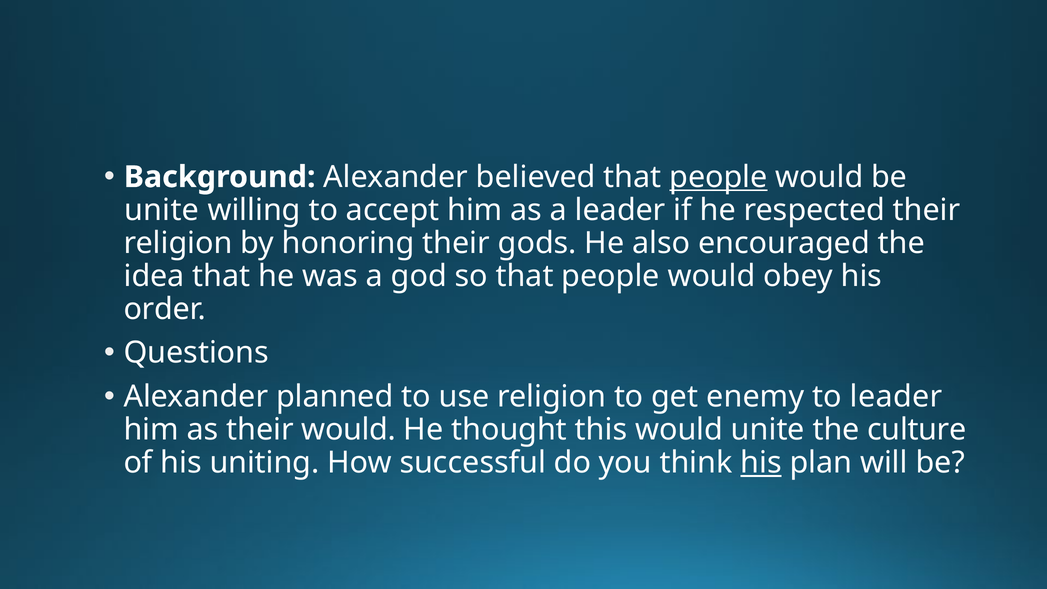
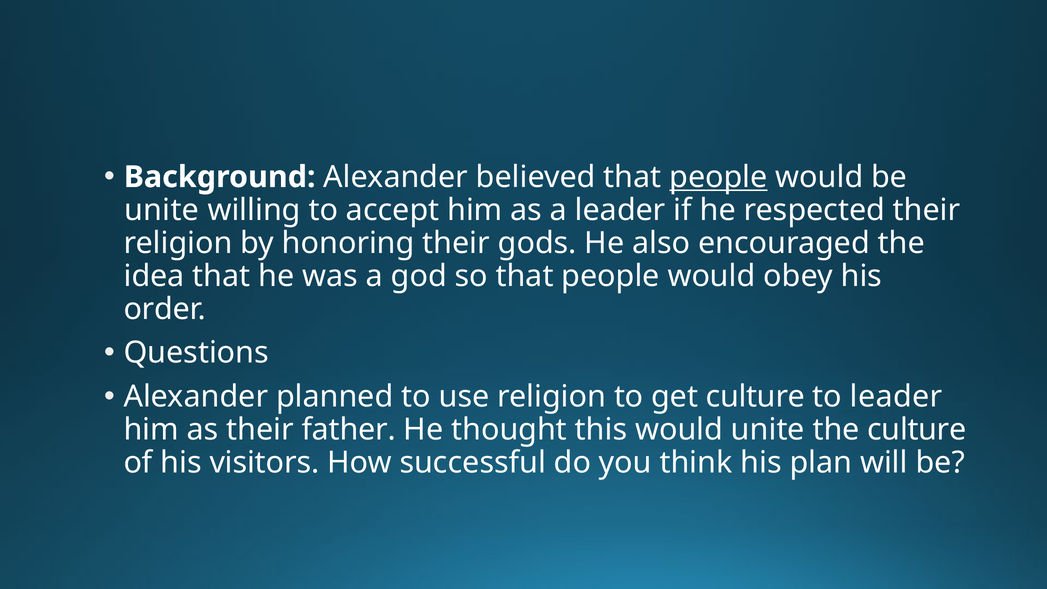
get enemy: enemy -> culture (755, 397)
their would: would -> father (349, 430)
uniting: uniting -> visitors (264, 463)
his underline: present -> none (761, 463)
